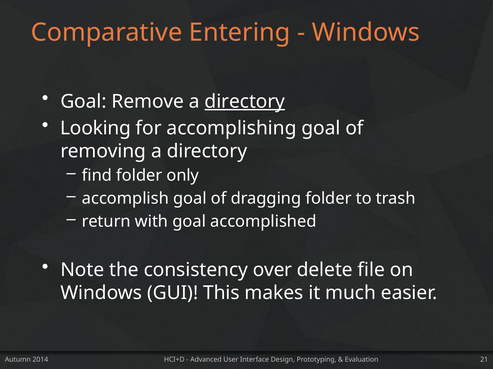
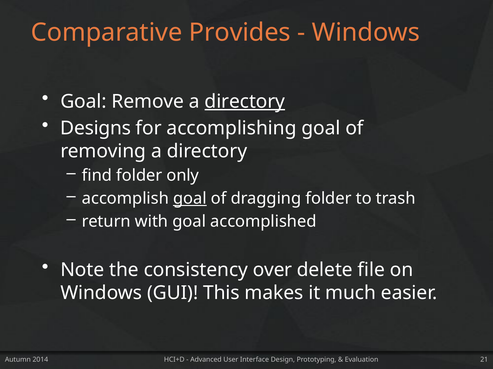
Entering: Entering -> Provides (240, 33)
Looking: Looking -> Designs (96, 128)
goal underline: none -> present (190, 199)
